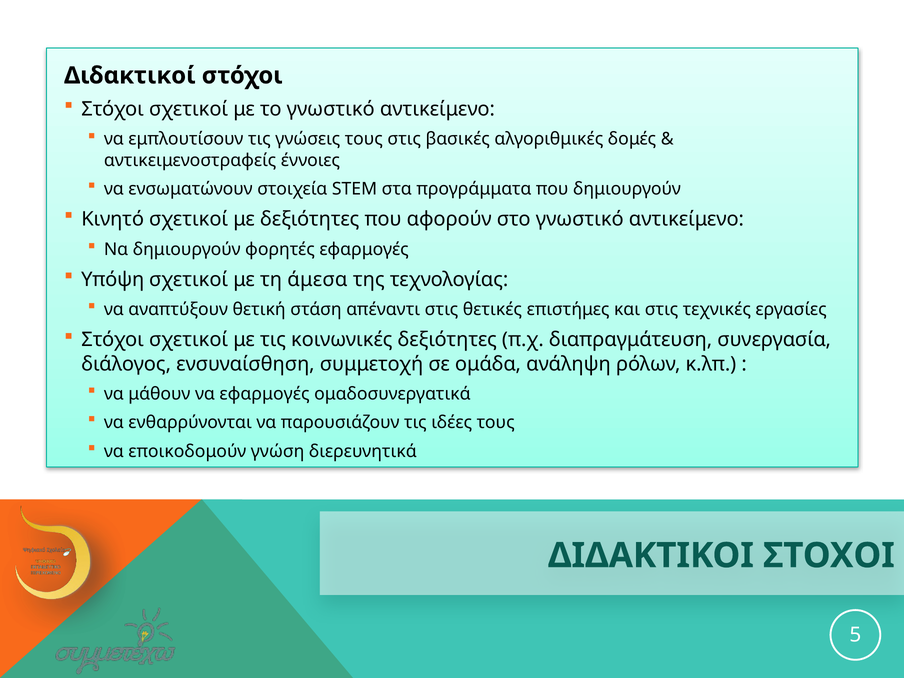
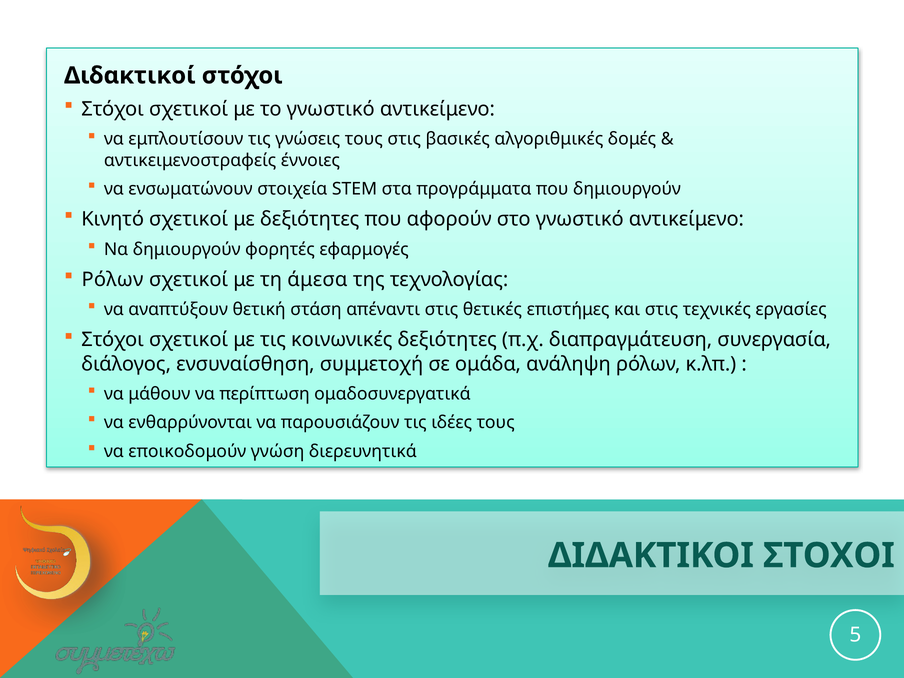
Υπόψη: Υπόψη -> Ρόλων (112, 280)
να εφαρμογές: εφαρμογές -> περίπτωση (265, 394)
